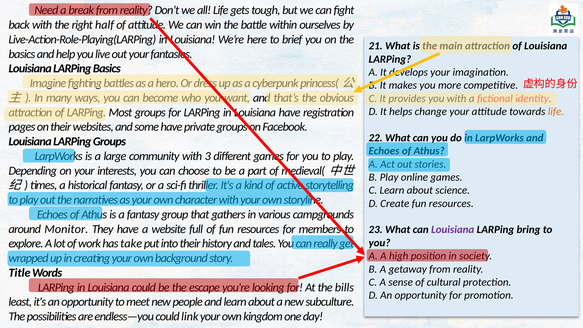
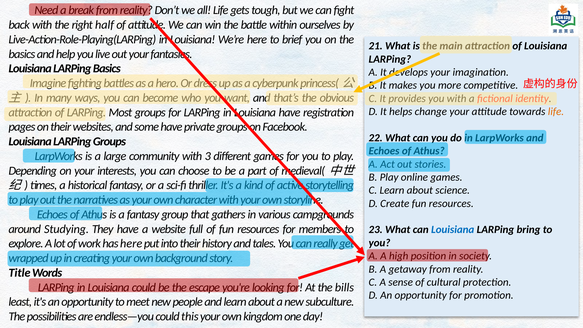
Monitor: Monitor -> Studying (66, 229)
Louisiana colour: purple -> blue (453, 230)
has take: take -> here (131, 244)
link: link -> this (190, 316)
